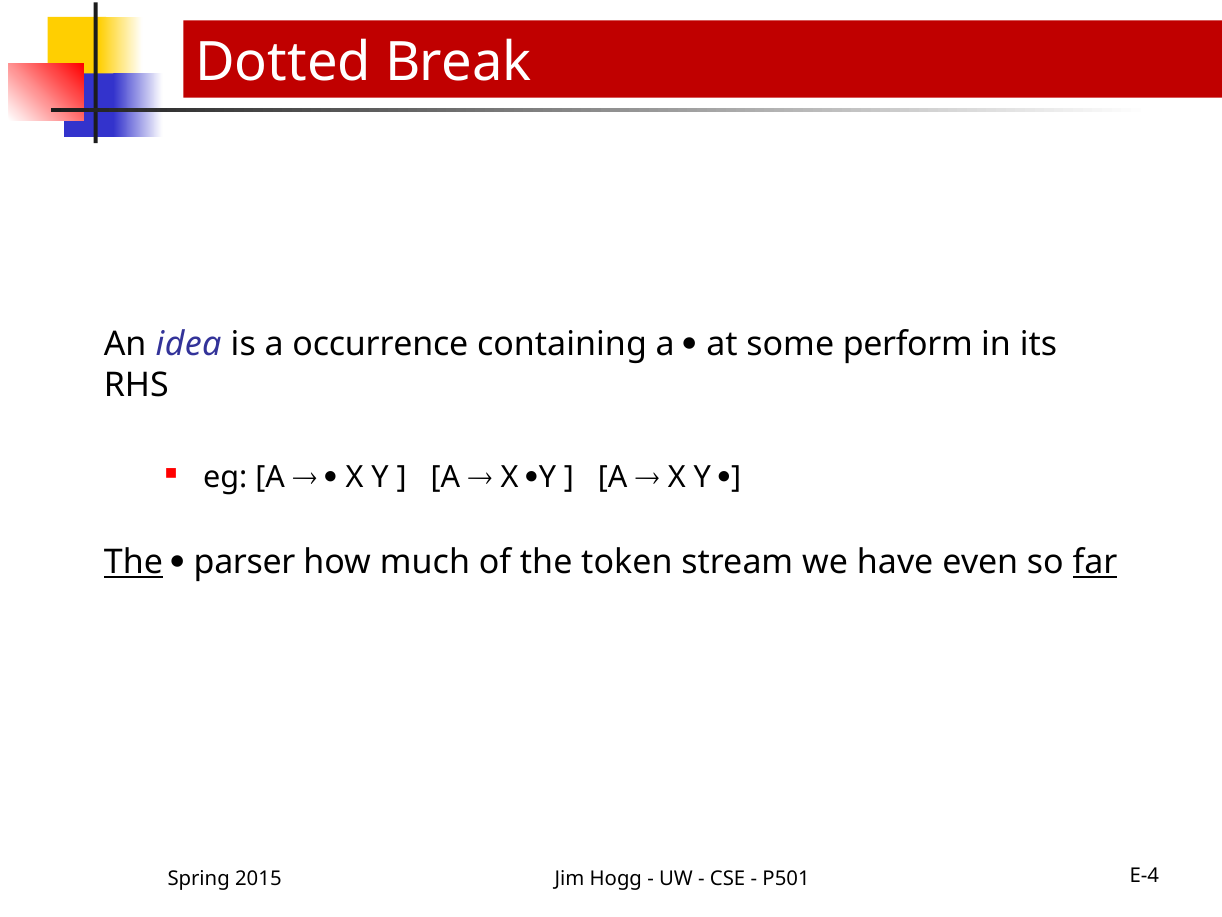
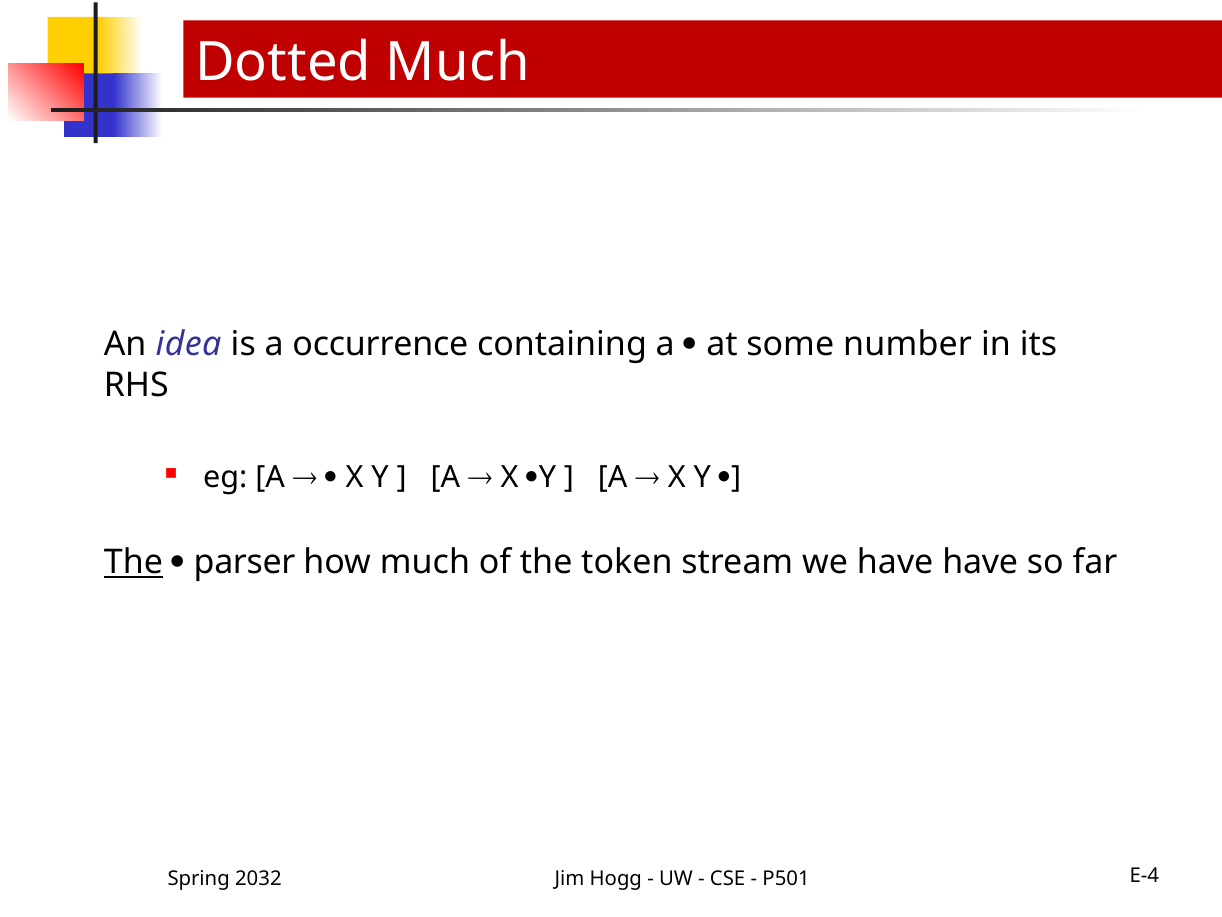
Dotted Break: Break -> Much (458, 63)
perform: perform -> number (908, 345)
have even: even -> have (980, 562)
far underline: present -> none (1095, 562)
2015: 2015 -> 2032 (258, 879)
